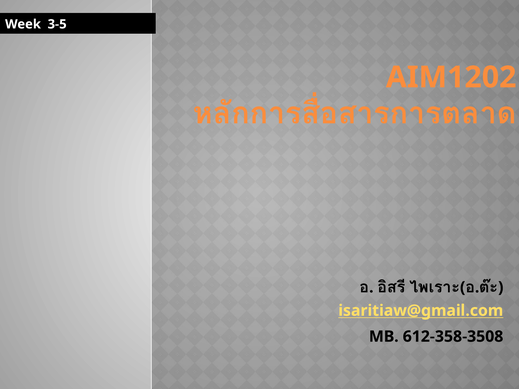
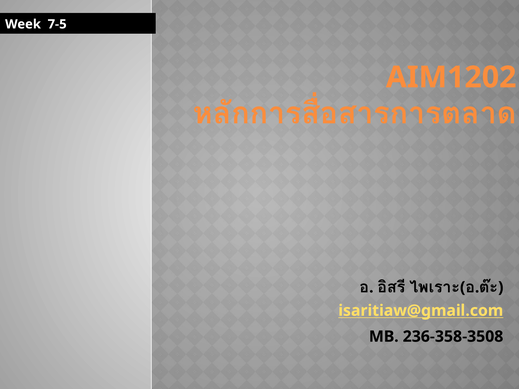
3-5: 3-5 -> 7-5 (57, 24)
612-358-3508: 612-358-3508 -> 236-358-3508 (453, 337)
